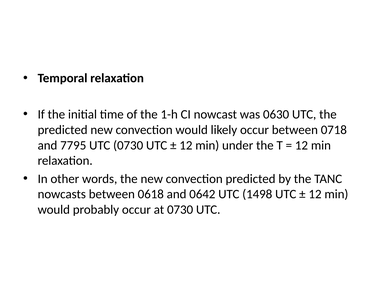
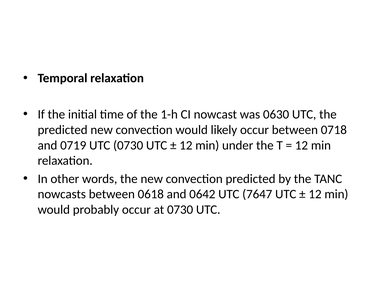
7795: 7795 -> 0719 (73, 145)
1498: 1498 -> 7647 (257, 194)
